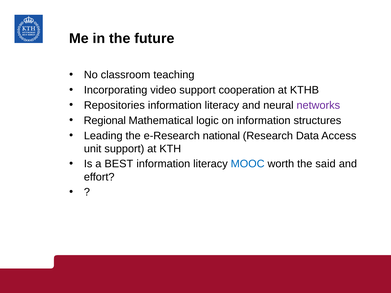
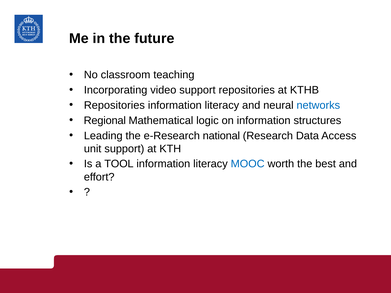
support cooperation: cooperation -> repositories (247, 90)
networks colour: purple -> blue (318, 105)
BEST: BEST -> TOOL (119, 164)
said: said -> best (326, 164)
